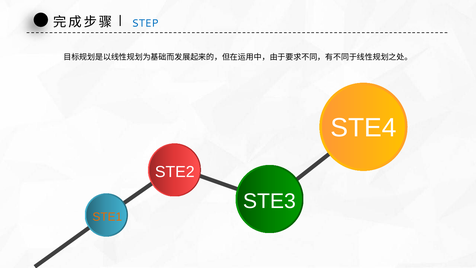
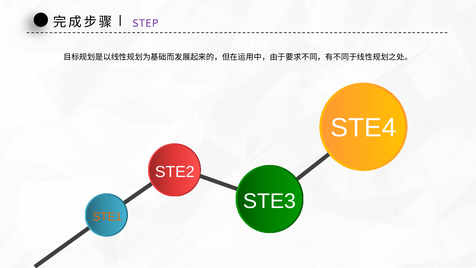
STEP colour: blue -> purple (145, 23)
